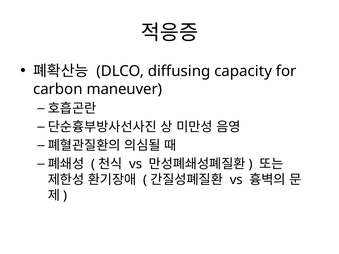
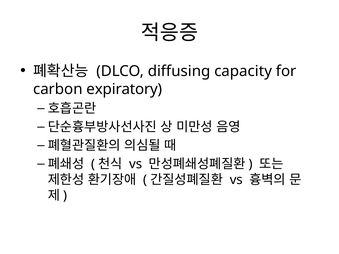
maneuver: maneuver -> expiratory (124, 89)
